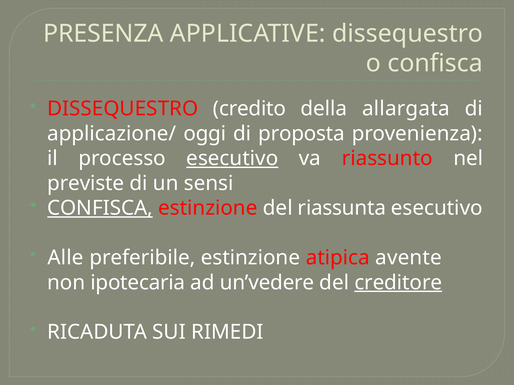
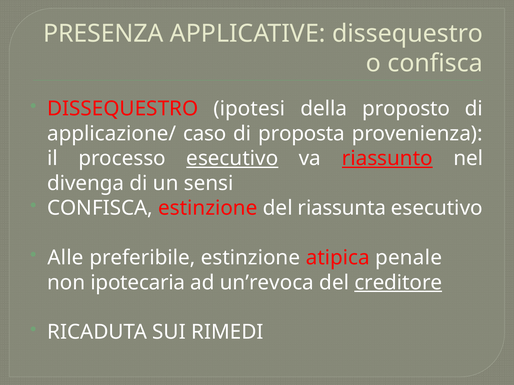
credito: credito -> ipotesi (249, 109)
allargata: allargata -> proposto (406, 109)
oggi: oggi -> caso (205, 134)
riassunto underline: none -> present (387, 159)
previste: previste -> divenga (86, 183)
CONFISCA underline: present -> none (100, 208)
avente: avente -> penale (409, 258)
un’vedere: un’vedere -> un’revoca (267, 283)
